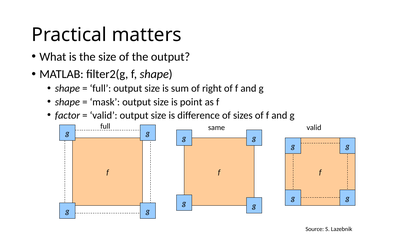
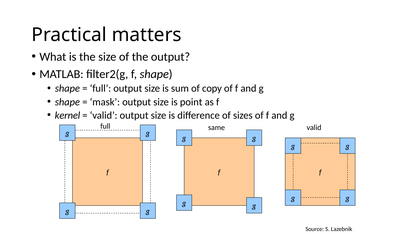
right: right -> copy (212, 88)
factor: factor -> kernel (68, 115)
